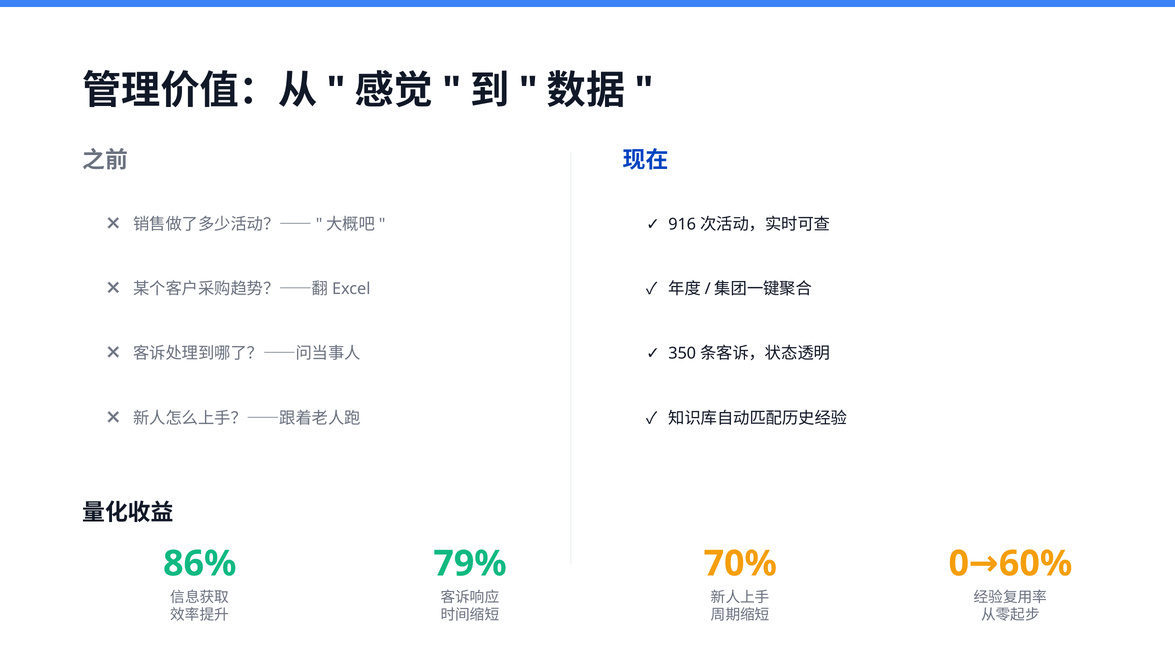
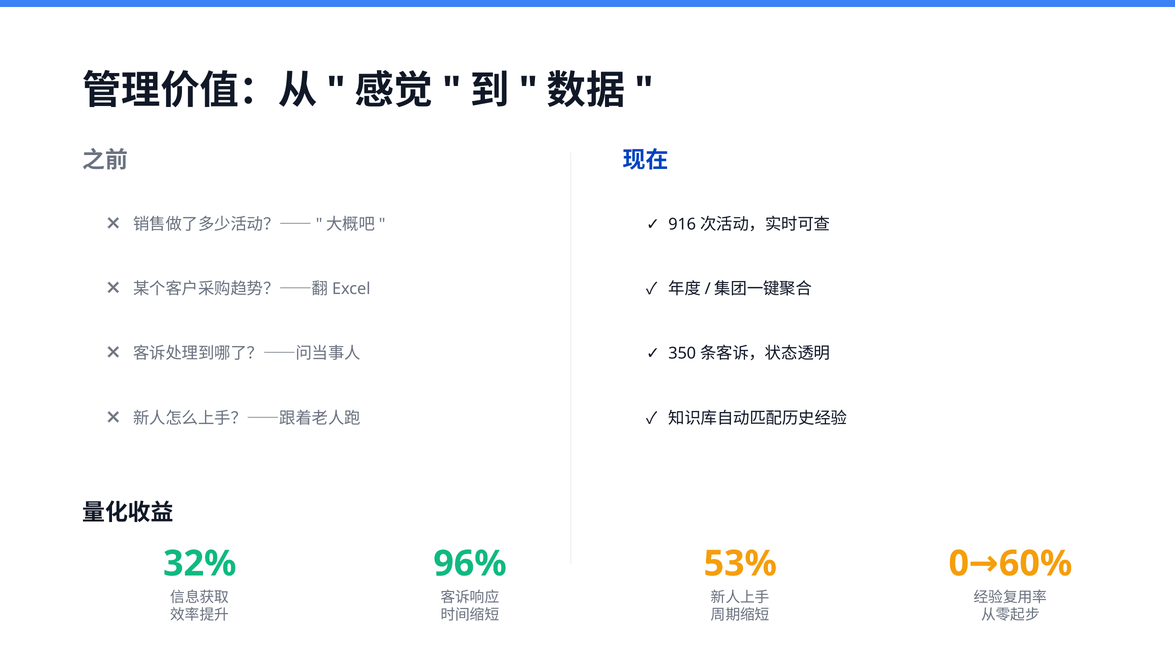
86%: 86% -> 32% (200, 564)
79%: 79% -> 96% (470, 564)
70%: 70% -> 53% (740, 564)
